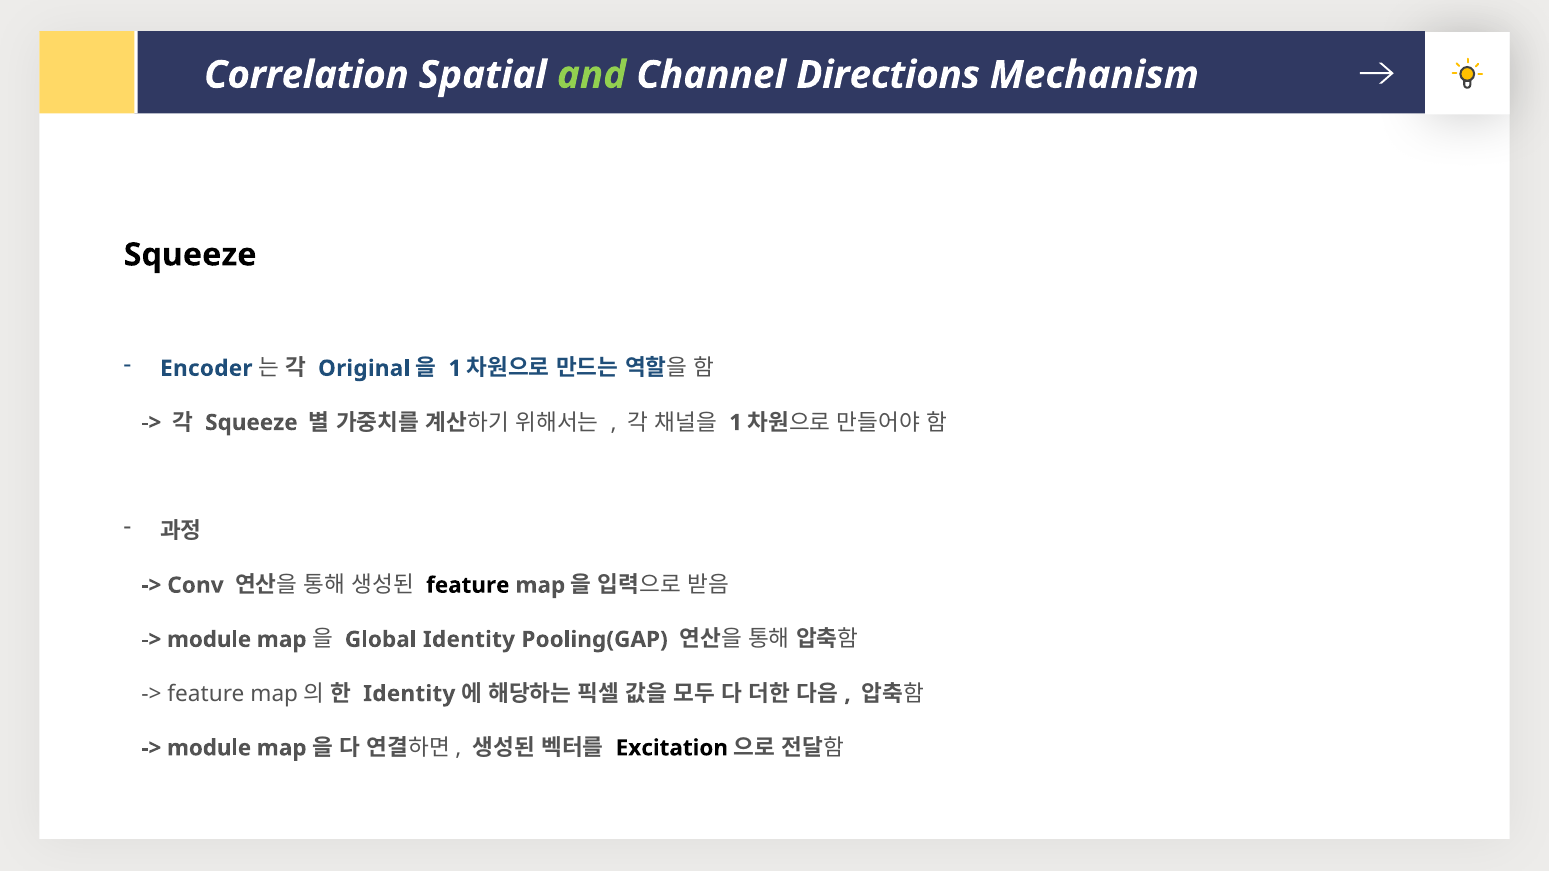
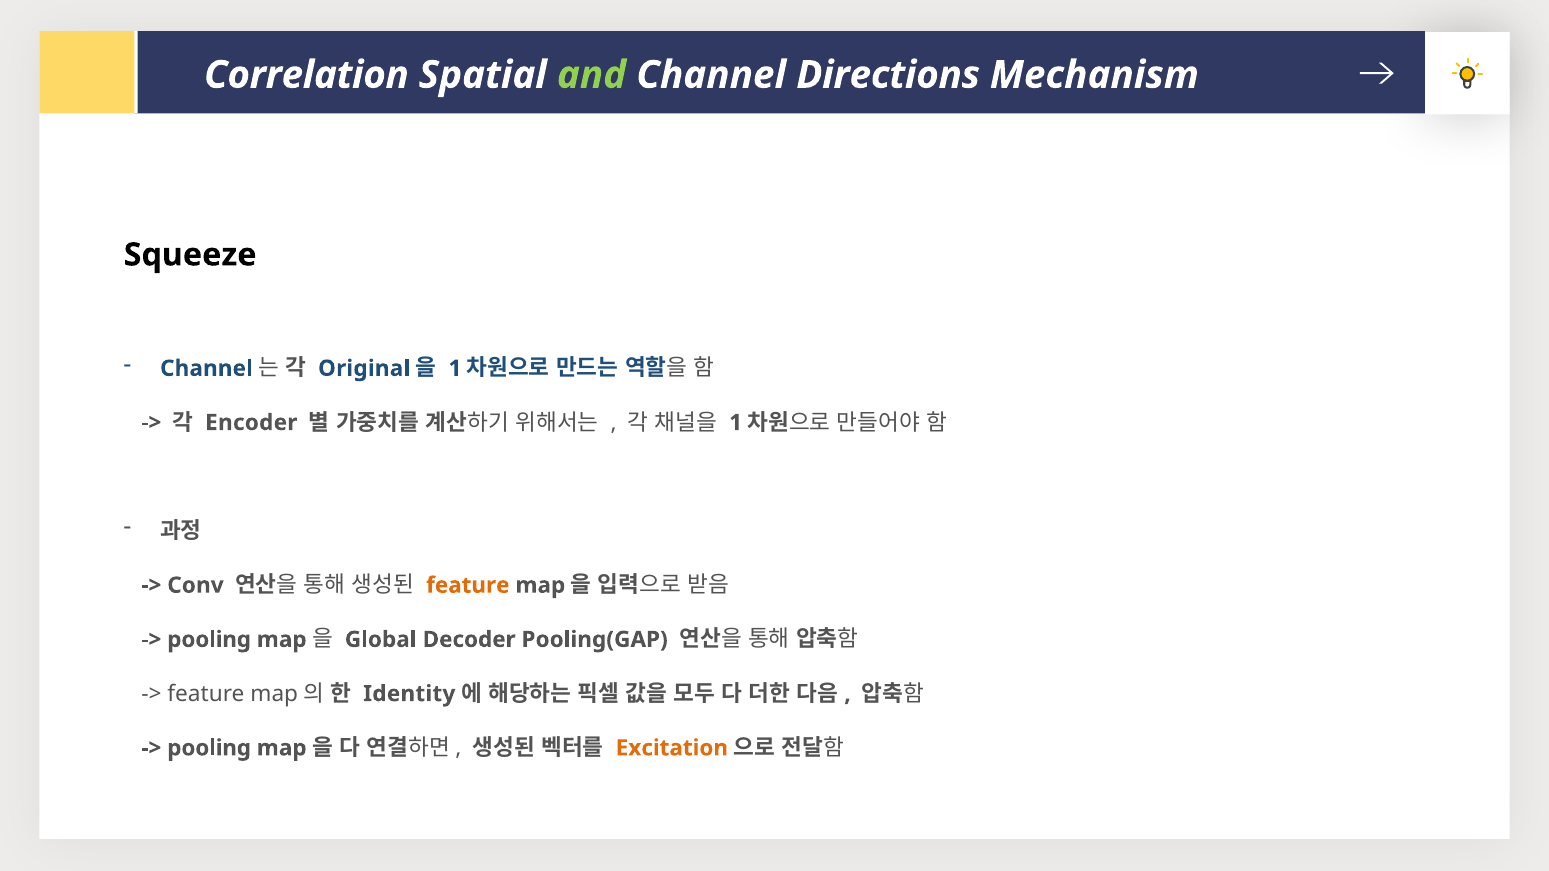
Encoder: Encoder -> Channel (206, 369)
Squeeze: Squeeze -> Encoder (251, 423)
feature colour: black -> orange (468, 585)
module: module -> pooling (209, 640)
Global Identity: Identity -> Decoder (469, 640)
module: module -> pooling (209, 748)
Excitation colour: black -> orange (672, 748)
